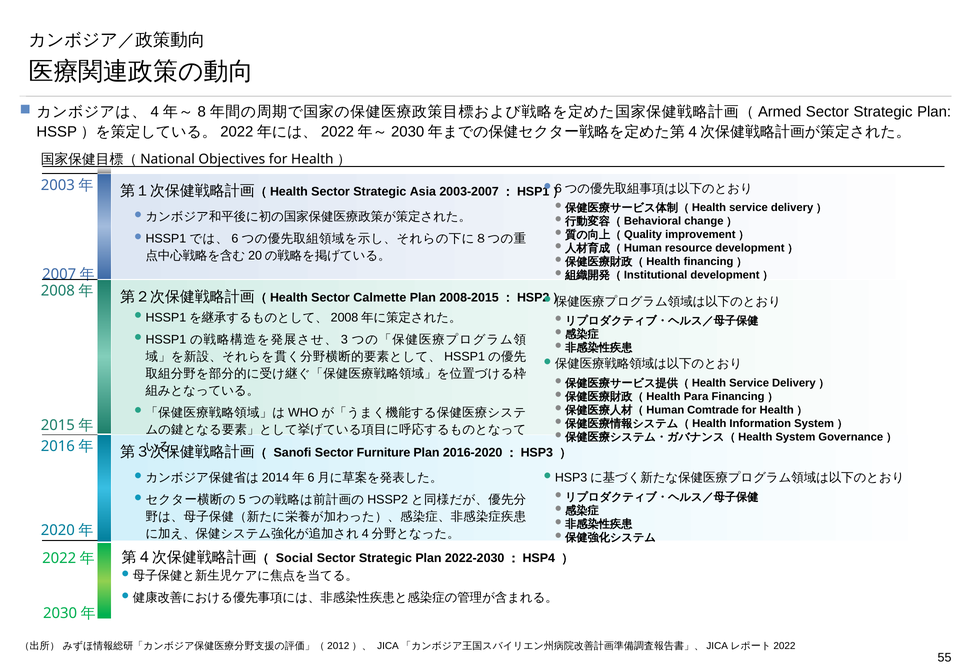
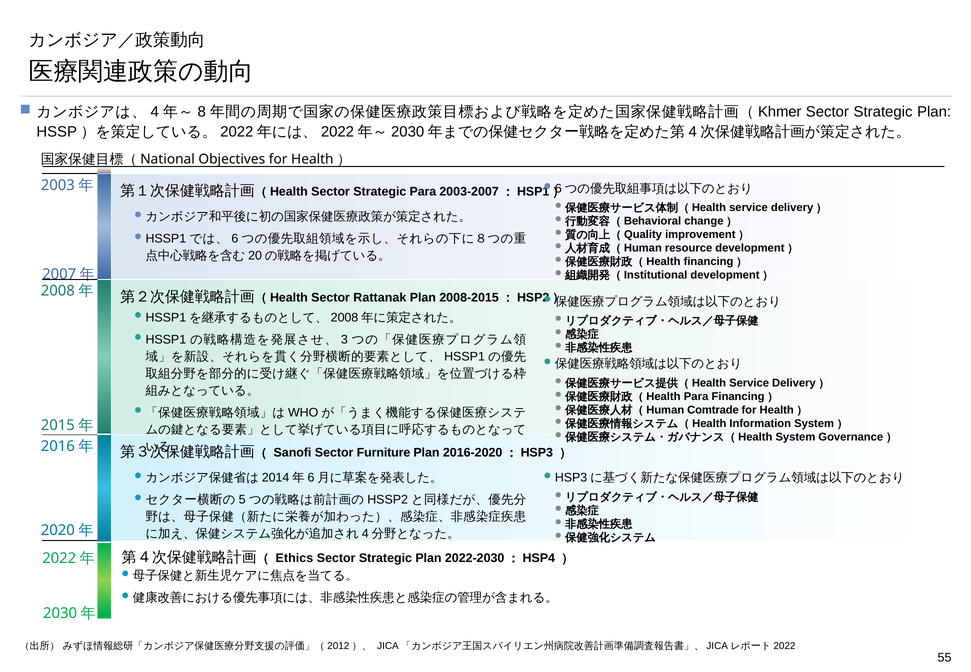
Armed: Armed -> Khmer (780, 112)
Strategic Asia: Asia -> Para (423, 192)
Calmette: Calmette -> Rattanak (380, 297)
Social: Social -> Ethics (294, 558)
